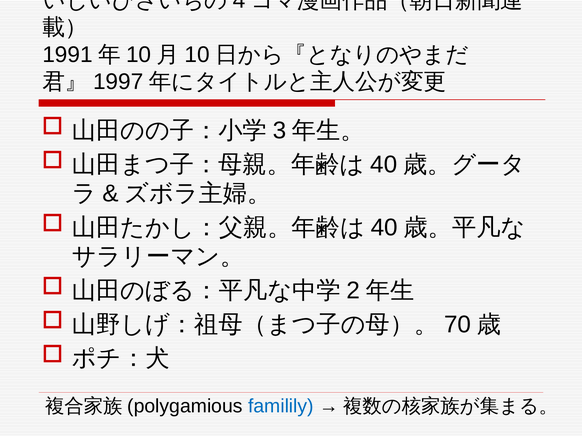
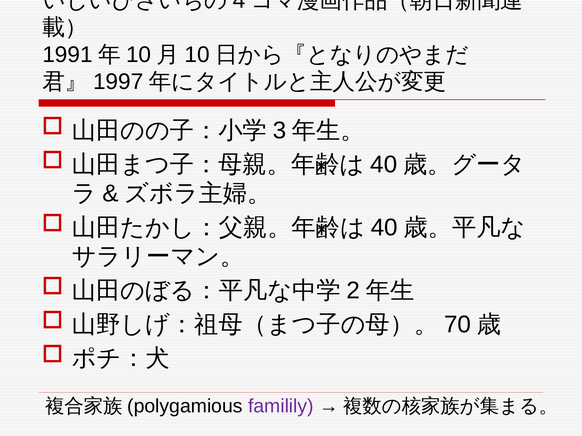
familily colour: blue -> purple (281, 406)
